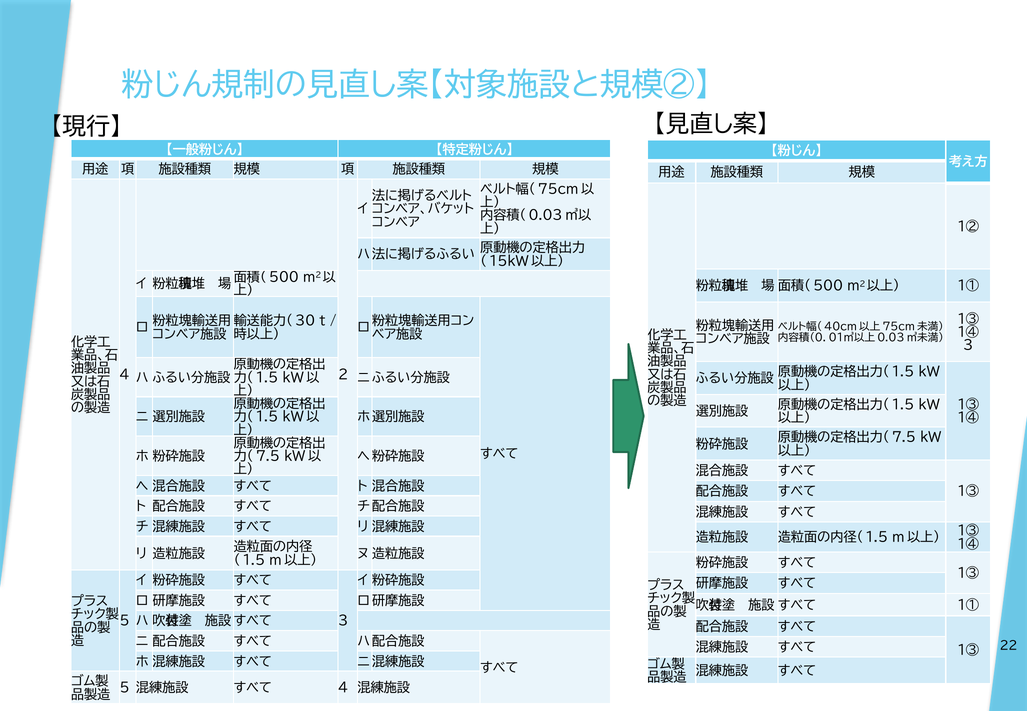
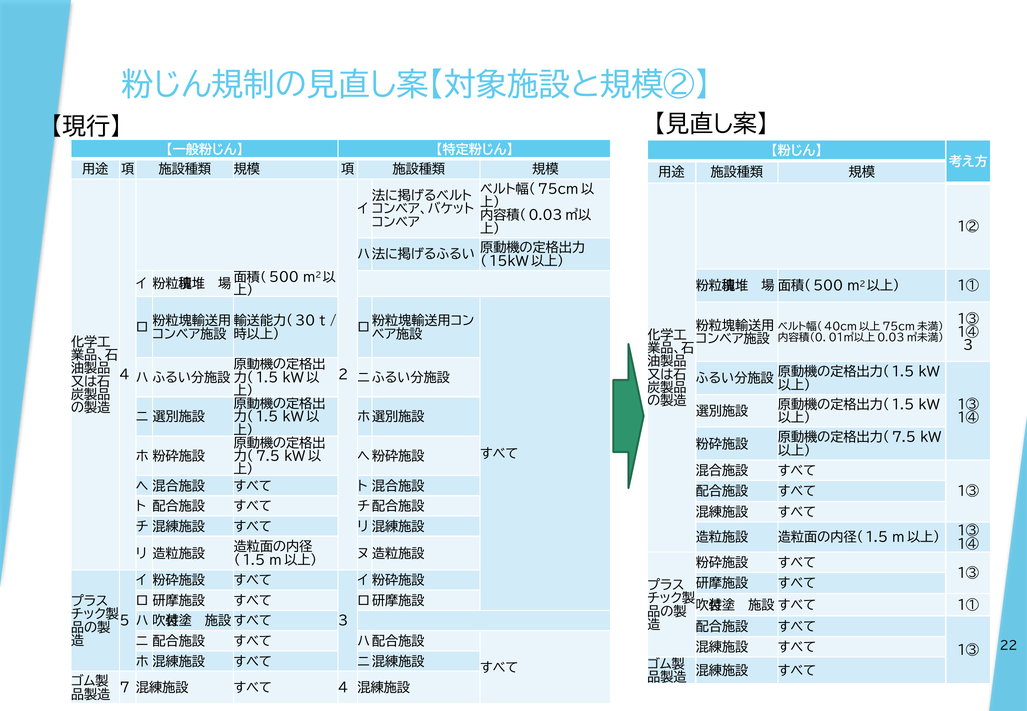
5: 5 -> 7 (125, 688)
